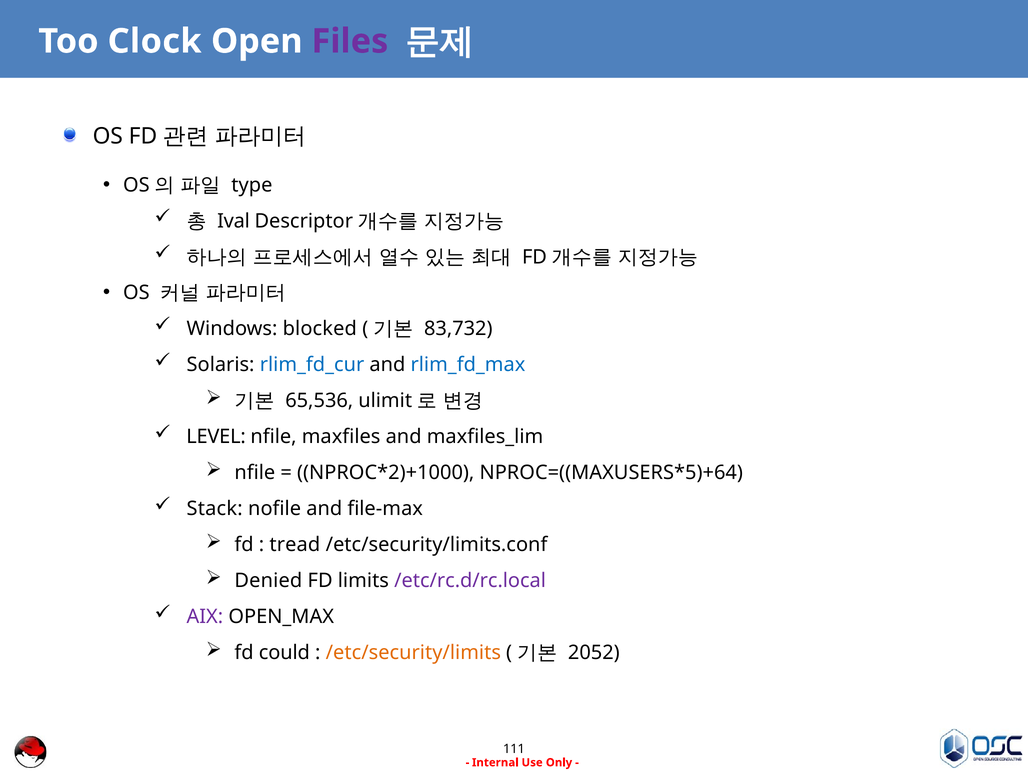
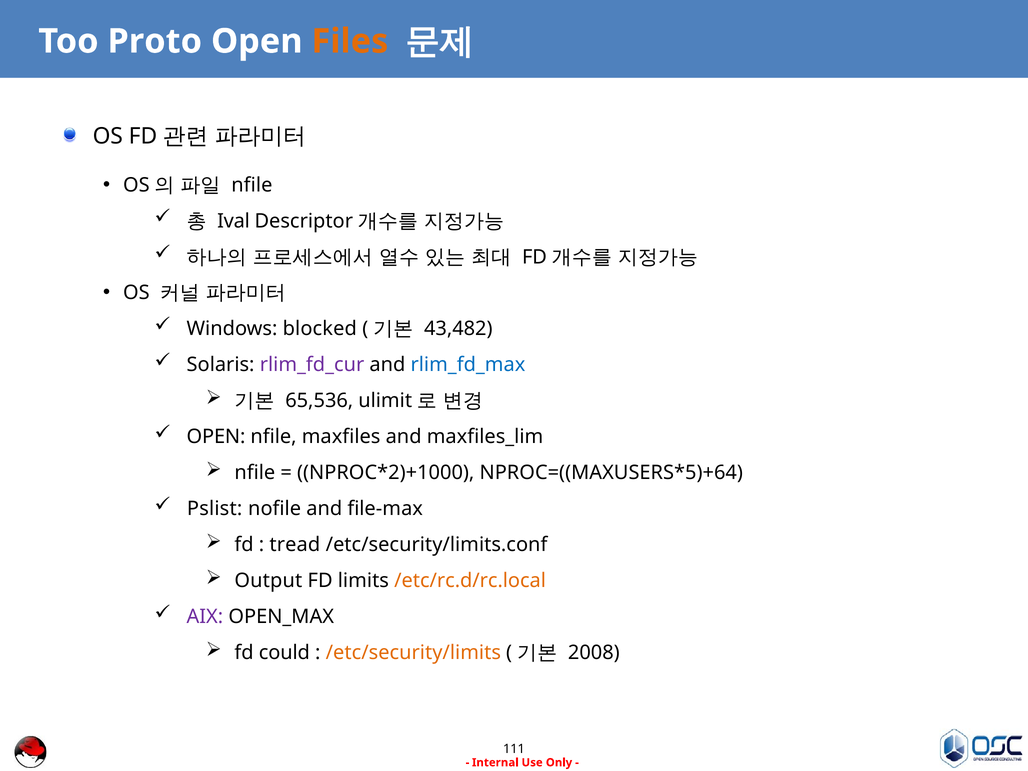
Clock: Clock -> Proto (155, 41)
Files colour: purple -> orange (350, 41)
type: type -> nfile (252, 185)
83,732: 83,732 -> 43,482 (458, 329)
rlim_fd_cur colour: blue -> purple (312, 365)
LEVEL: LEVEL -> OPEN (216, 437)
Stack: Stack -> Pslist (215, 509)
Denied: Denied -> Output (268, 581)
/etc/rc.d/rc.local colour: purple -> orange (470, 581)
2052: 2052 -> 2008 (594, 653)
